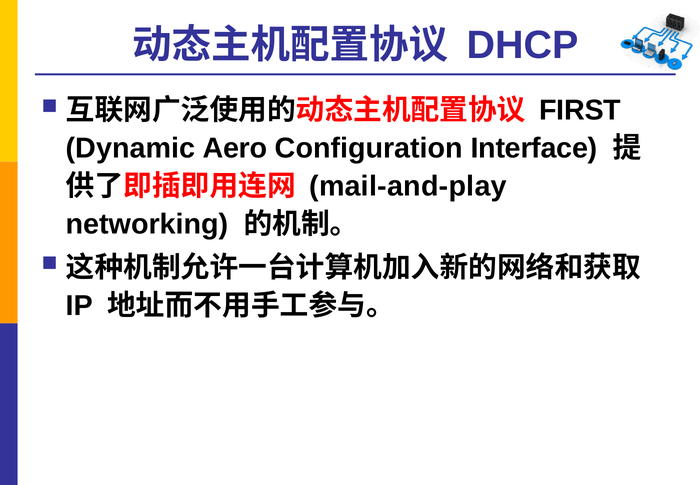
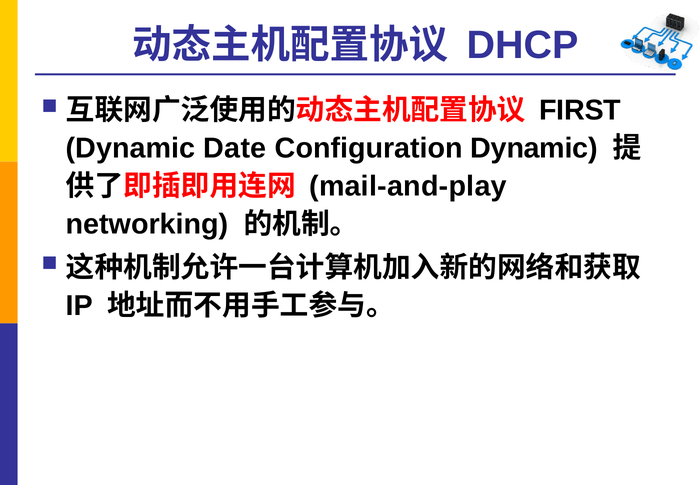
Aero: Aero -> Date (235, 148)
Configuration Interface: Interface -> Dynamic (534, 148)
